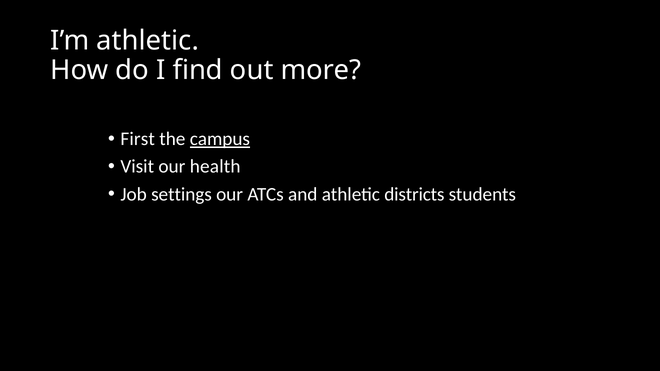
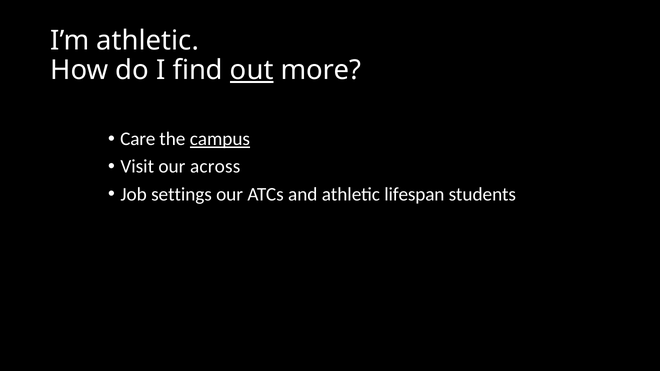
out underline: none -> present (252, 70)
First: First -> Care (138, 139)
health: health -> across (215, 167)
districts: districts -> lifespan (414, 194)
